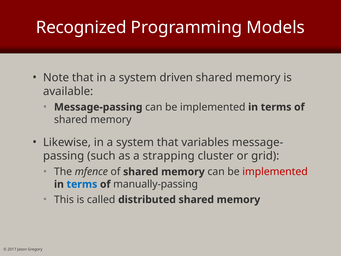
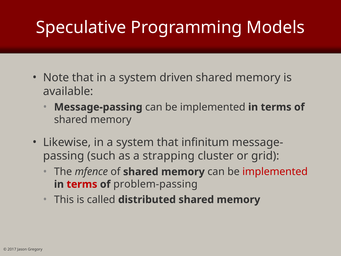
Recognized: Recognized -> Speculative (81, 27)
variables: variables -> infinitum (205, 142)
terms colour: blue -> red (82, 184)
manually-passing: manually-passing -> problem-passing (155, 184)
